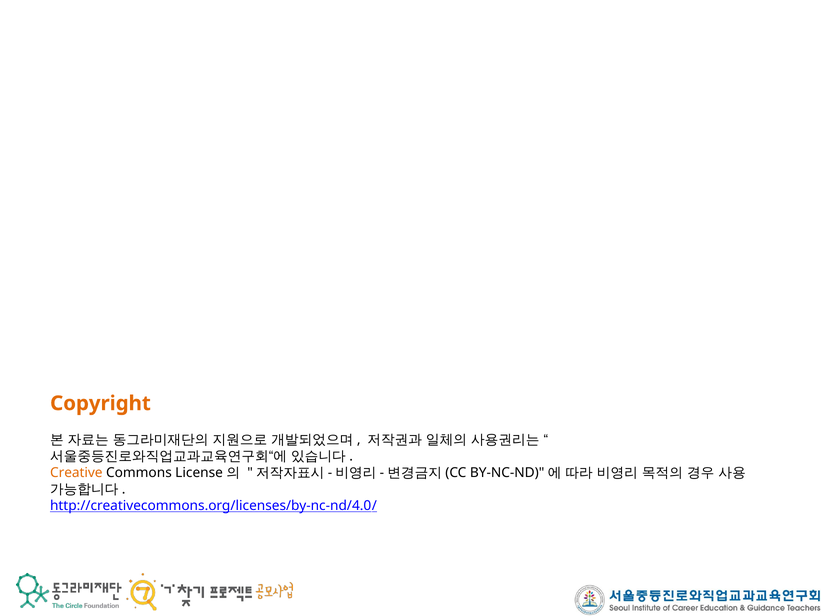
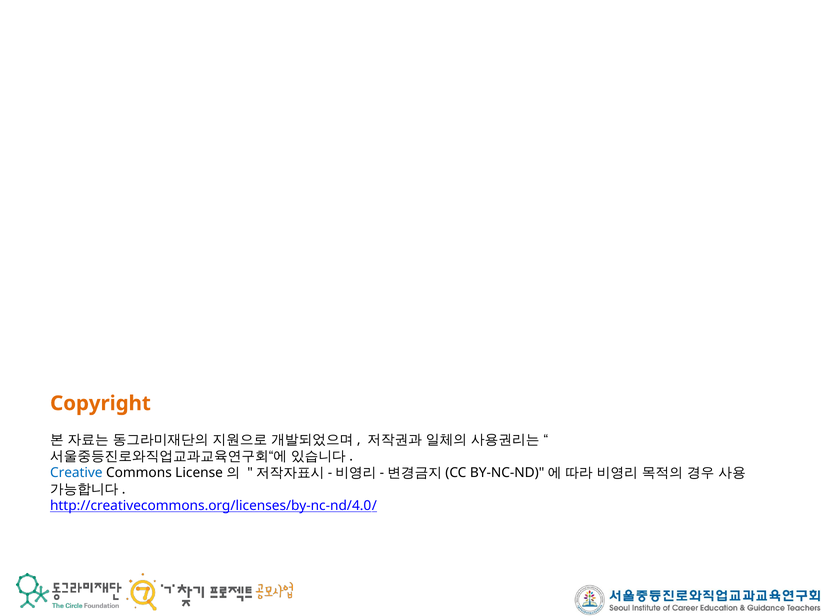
Creative colour: orange -> blue (76, 473)
